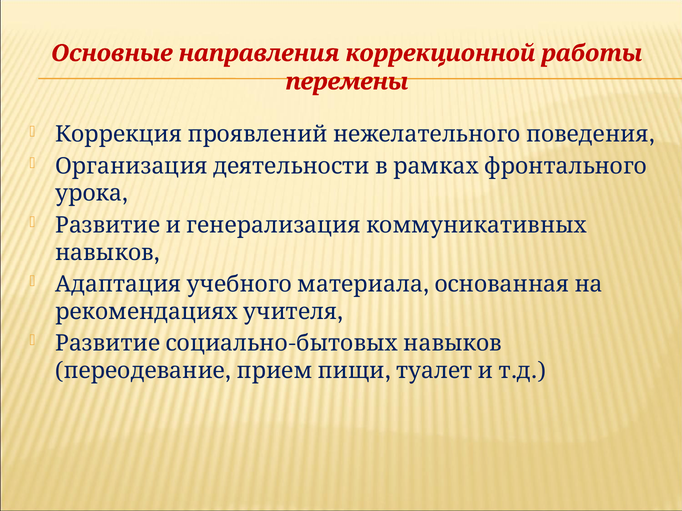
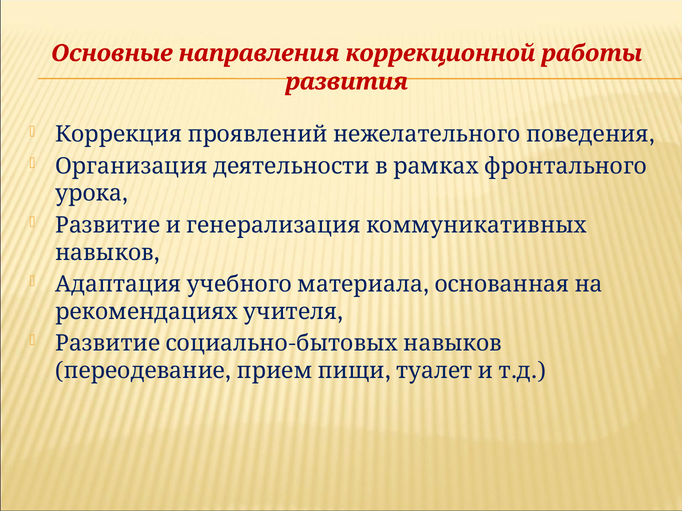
перемены: перемены -> развития (347, 82)
